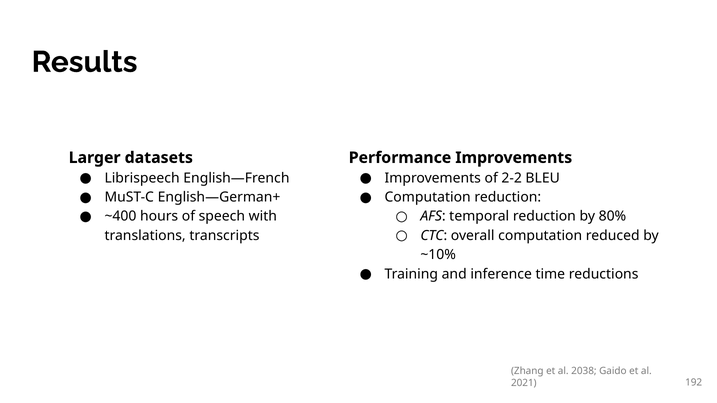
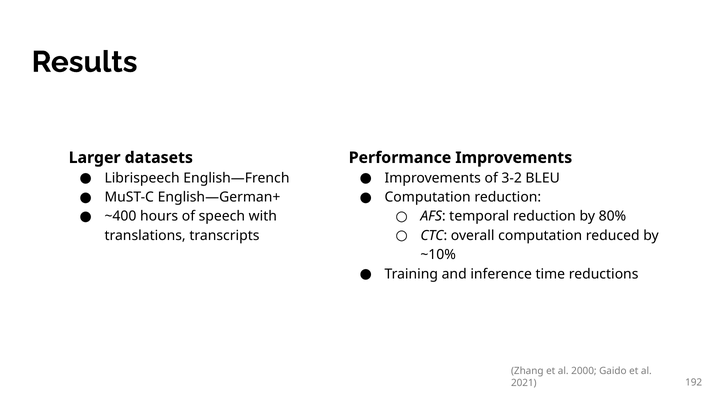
2-2: 2-2 -> 3-2 (512, 178)
2038: 2038 -> 2000 (584, 371)
